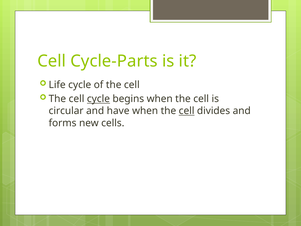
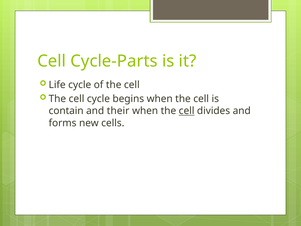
cycle underline: present -> none (98, 99)
circular: circular -> contain (66, 111)
have: have -> their (118, 111)
